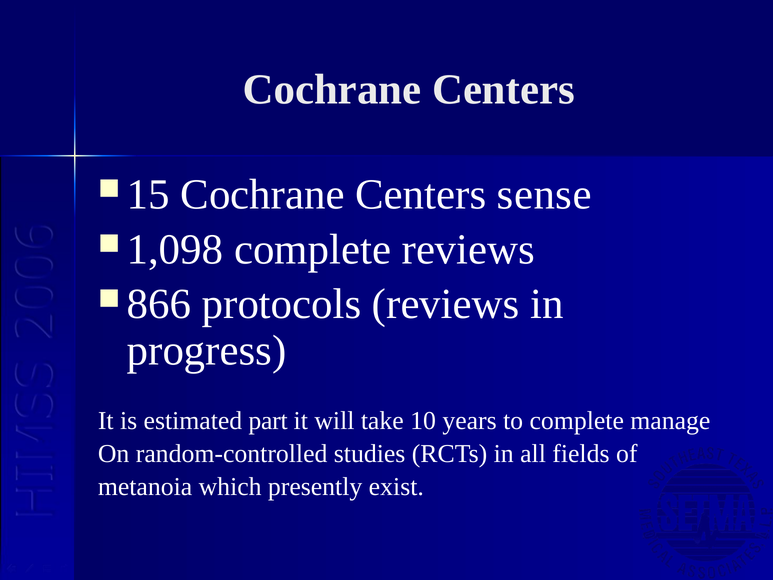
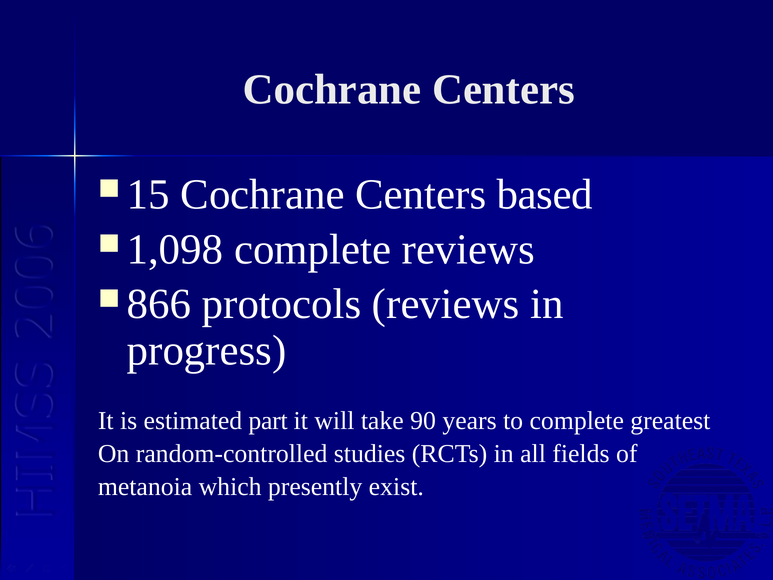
sense: sense -> based (545, 194)
10: 10 -> 90 (423, 420)
manage: manage -> greatest (670, 420)
